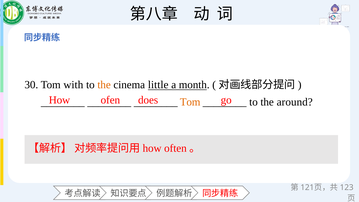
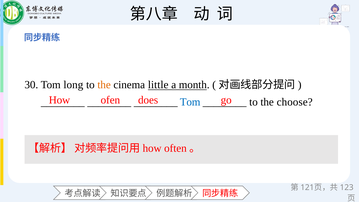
with: with -> long (73, 85)
Tom colour: orange -> blue (190, 102)
around: around -> choose (295, 102)
